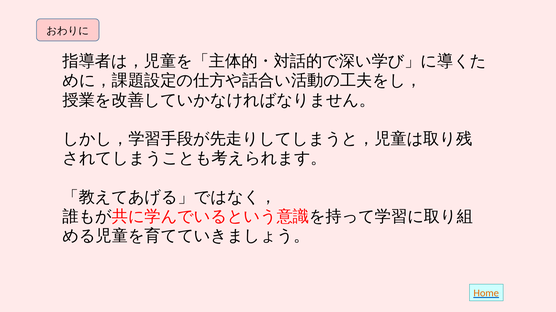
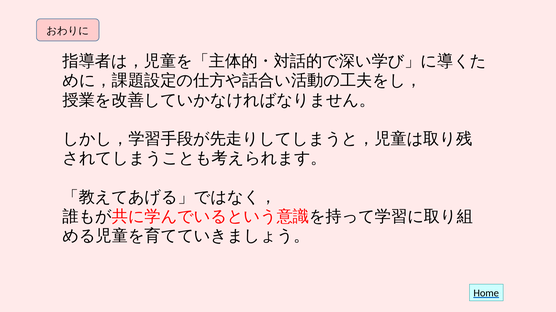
Home colour: orange -> black (486, 294)
